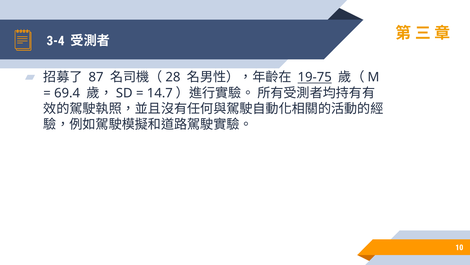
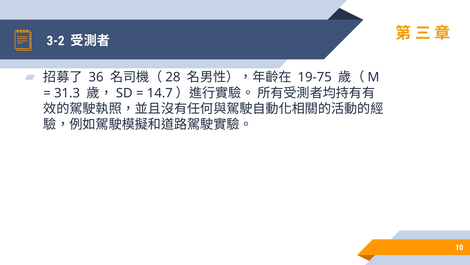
3-4: 3-4 -> 3-2 (56, 41)
87: 87 -> 36 (96, 77)
19-75 underline: present -> none (315, 77)
69.4: 69.4 -> 31.3 (67, 93)
